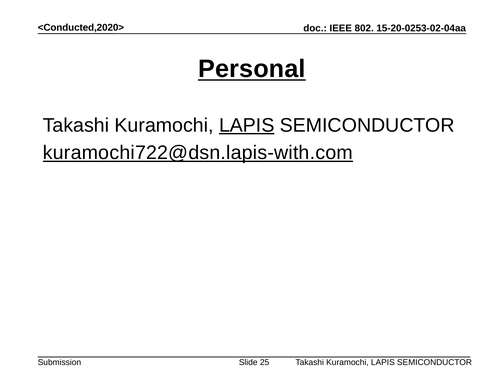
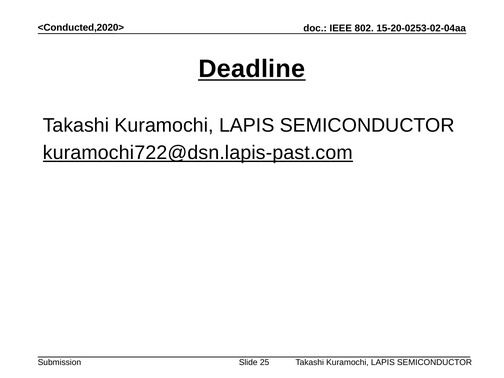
Personal: Personal -> Deadline (252, 69)
LAPIS underline: present -> none (247, 125)
kuramochi722@dsn.lapis-with.com: kuramochi722@dsn.lapis-with.com -> kuramochi722@dsn.lapis-past.com (198, 153)
